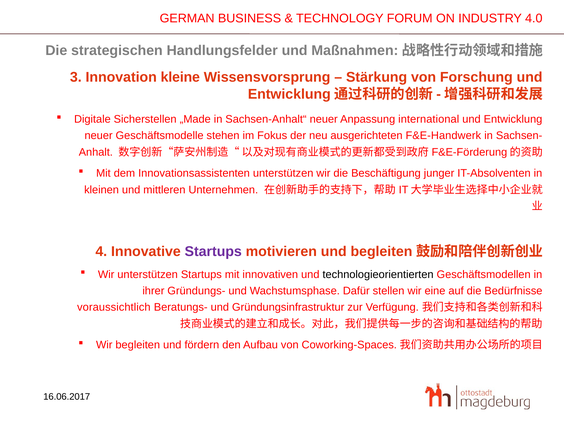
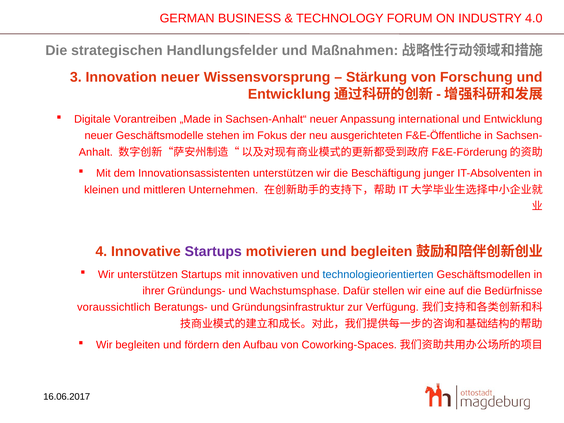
Innovation kleine: kleine -> neuer (180, 77)
Sicherstellen: Sicherstellen -> Vorantreiben (145, 119)
F&E-Handwerk: F&E-Handwerk -> F&E-Öffentliche (443, 136)
technologieorientierten colour: black -> blue (378, 274)
